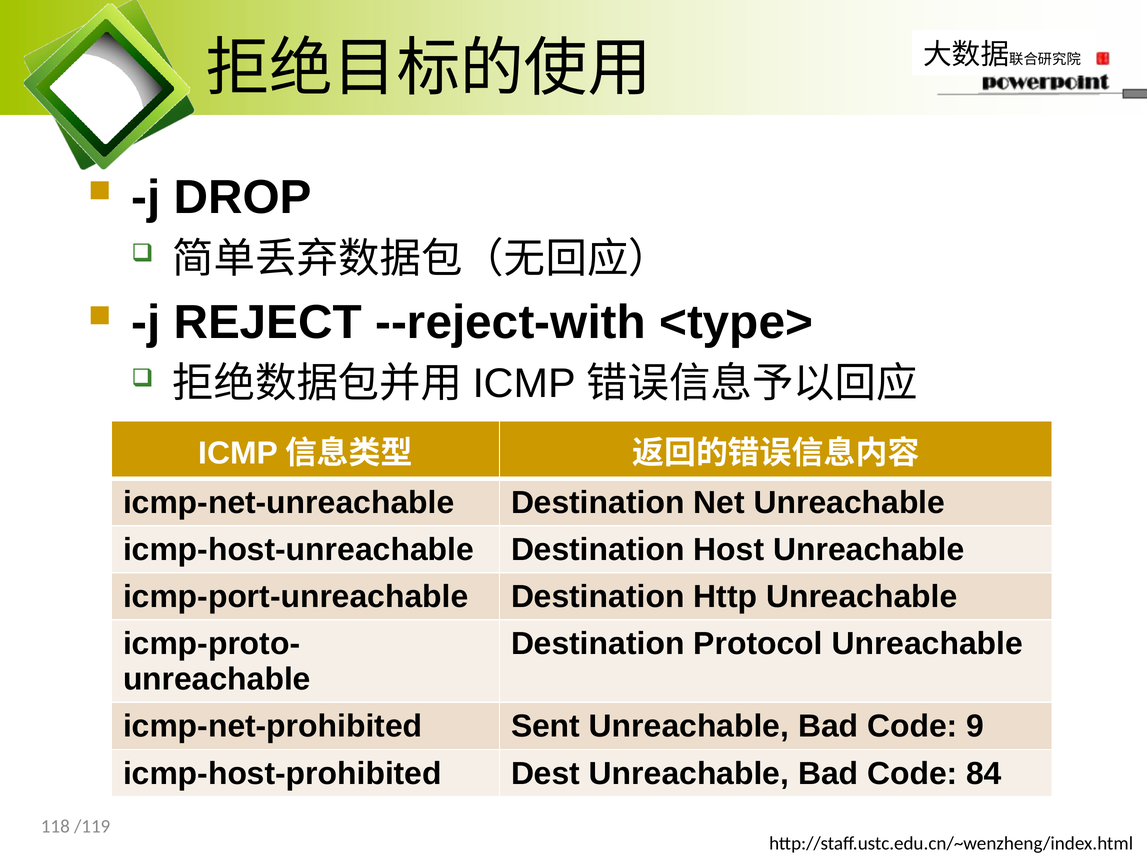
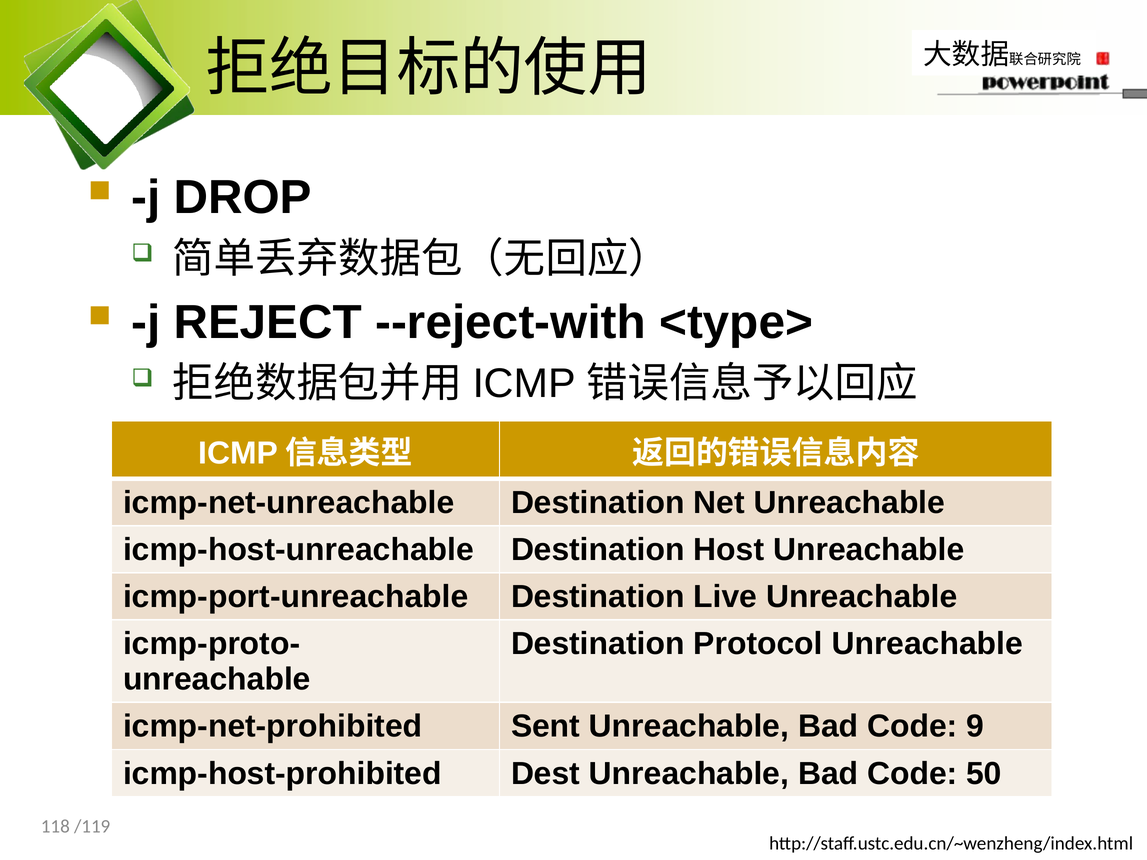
Http: Http -> Live (725, 597)
84: 84 -> 50 (984, 774)
